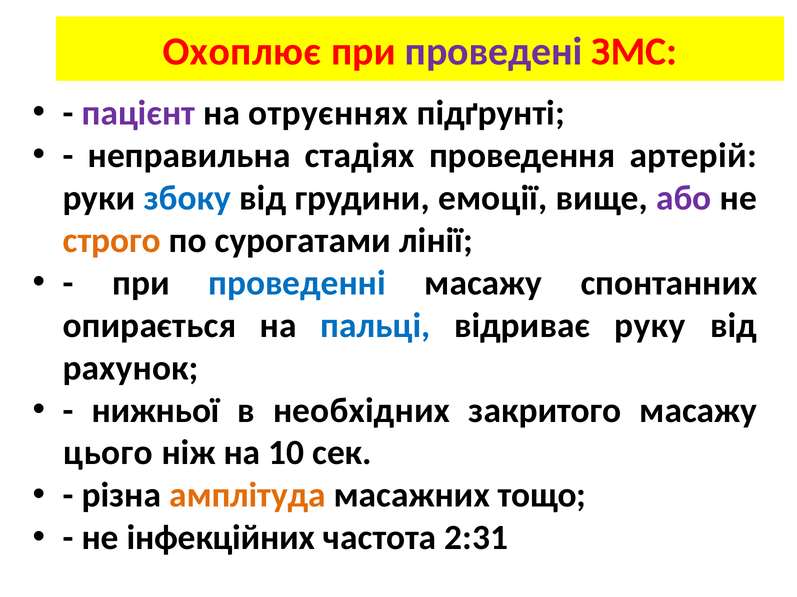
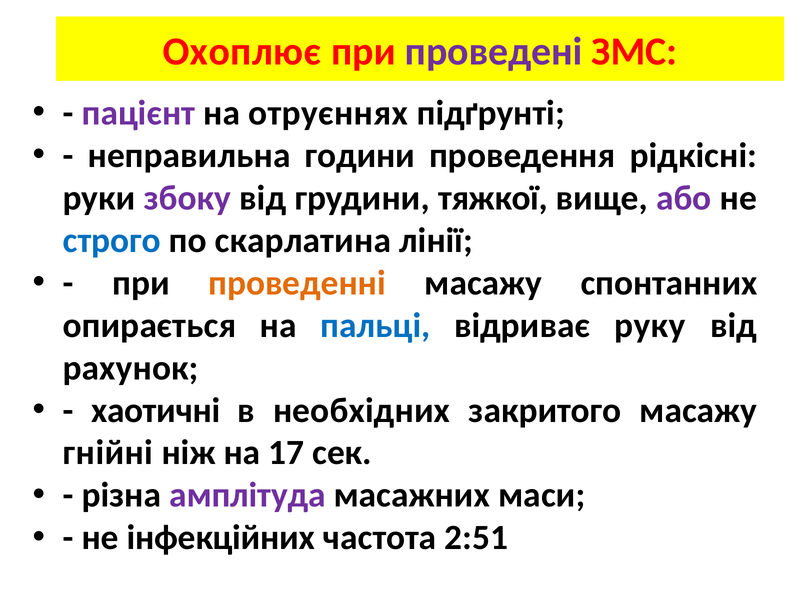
стадіях: стадіях -> години (360, 156)
артерій: артерій -> рідкісні (693, 156)
збоку colour: blue -> purple (187, 198)
емоції: емоції -> тяжкої (493, 198)
строго colour: orange -> blue (112, 241)
сурогатами: сурогатами -> скарлатина (303, 241)
проведенні colour: blue -> orange (297, 283)
нижньої: нижньої -> хаотичні (156, 411)
цього: цього -> гнійні (108, 453)
10: 10 -> 17 (286, 453)
амплітуда colour: orange -> purple (247, 496)
тощо: тощо -> маси (542, 496)
2:31: 2:31 -> 2:51 (476, 538)
